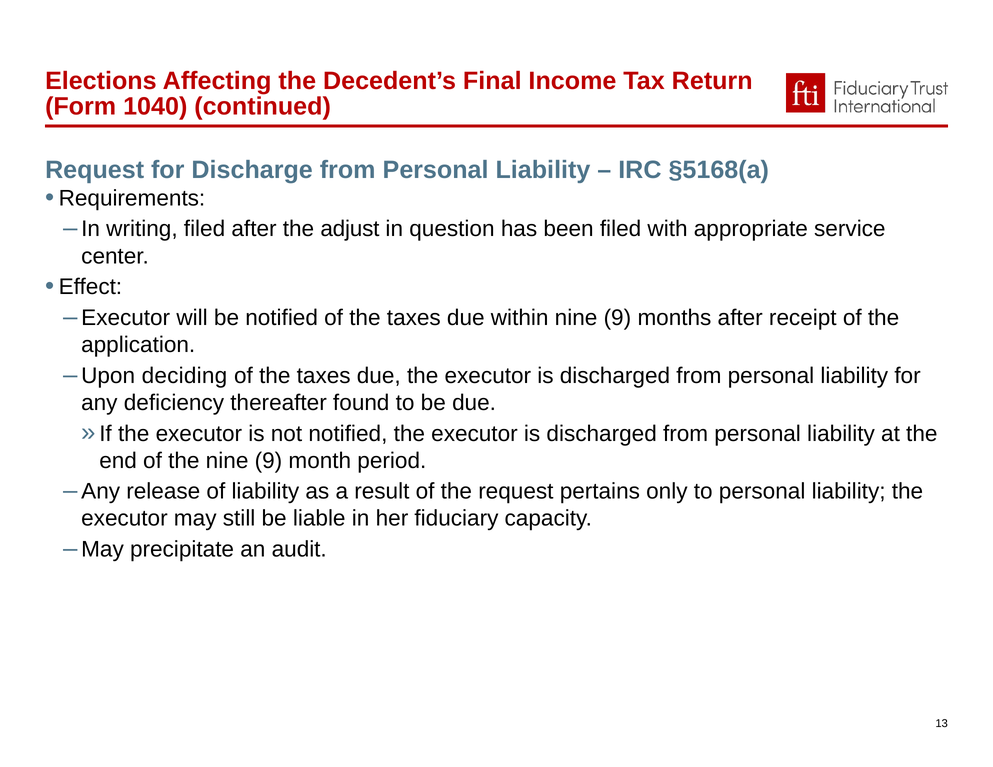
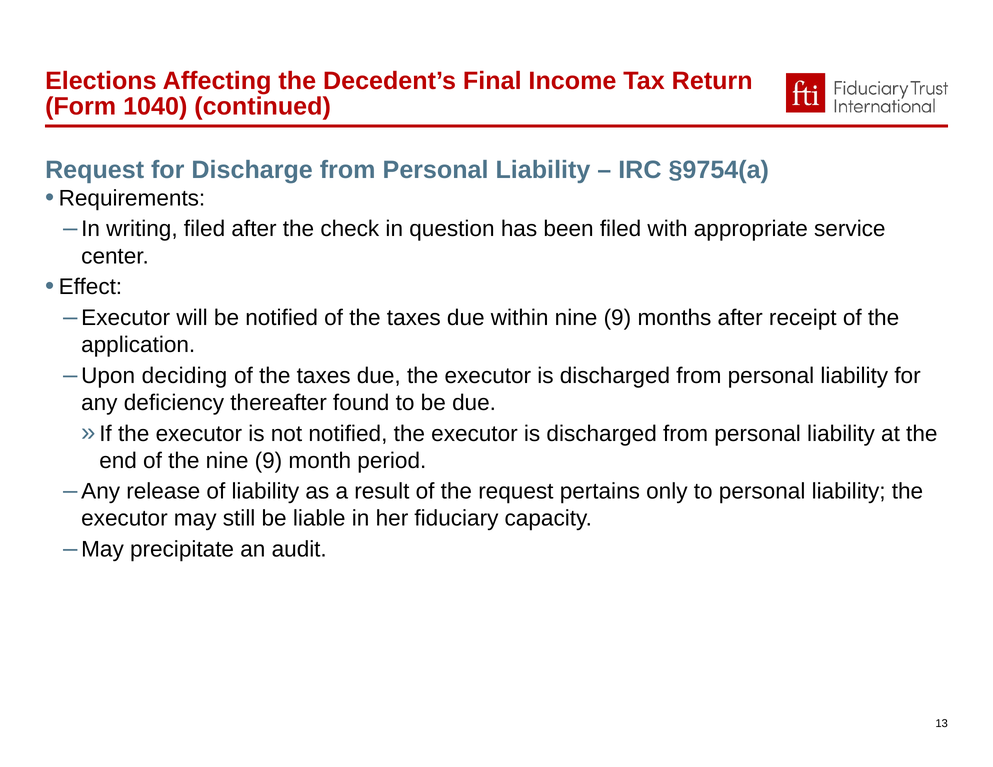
§5168(a: §5168(a -> §9754(a (719, 170)
adjust: adjust -> check (350, 229)
